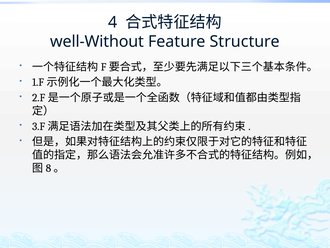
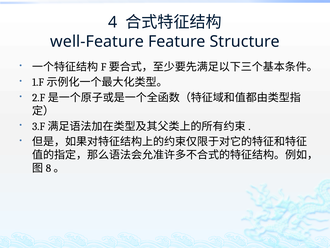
well-Without: well-Without -> well-Feature (97, 42)
